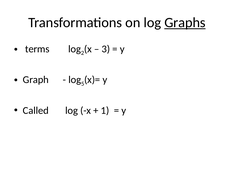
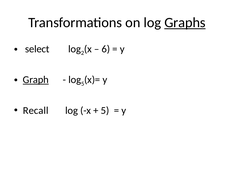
terms: terms -> select (37, 49)
3: 3 -> 6 (106, 49)
Graph underline: none -> present (36, 80)
Called: Called -> Recall (36, 111)
1: 1 -> 5 (105, 111)
